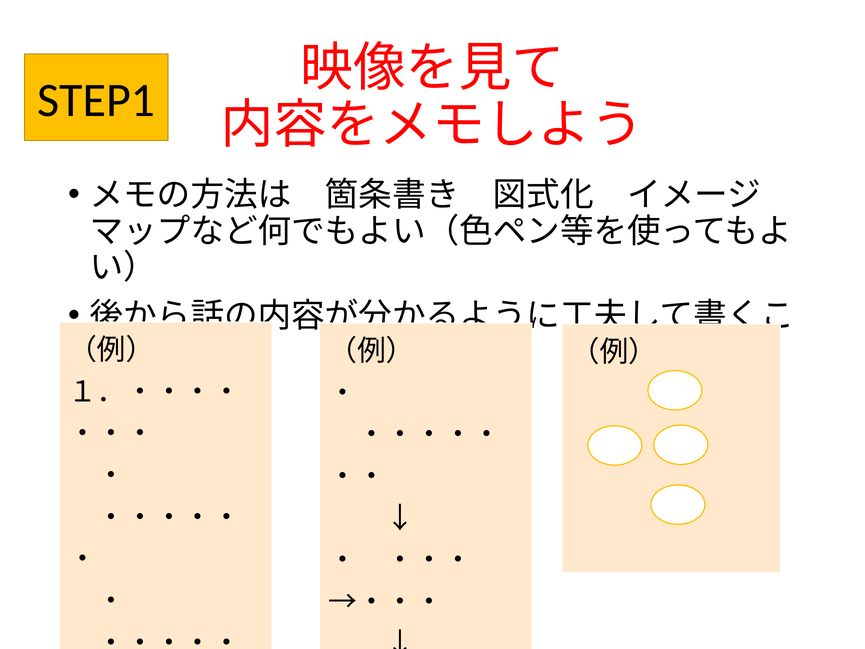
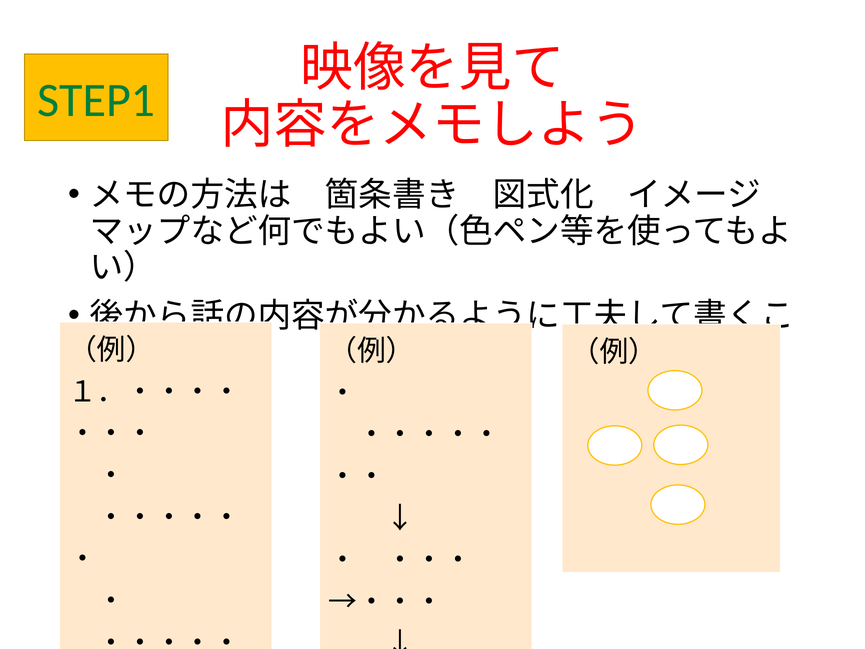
STEP1 colour: black -> green (96, 101)
